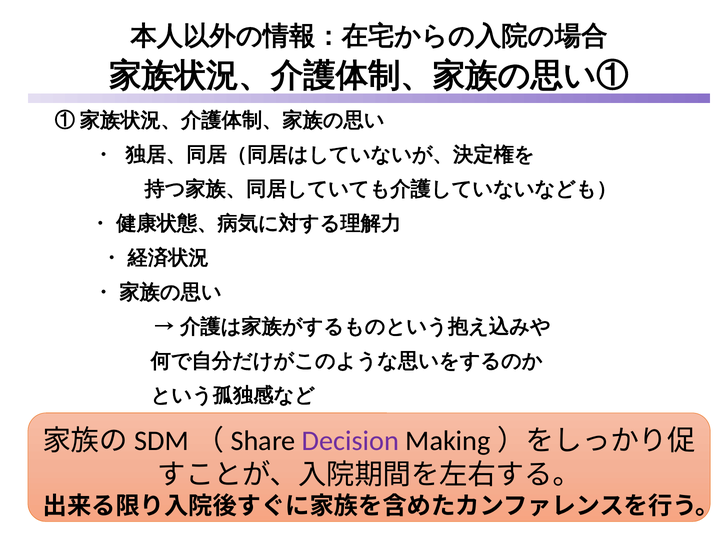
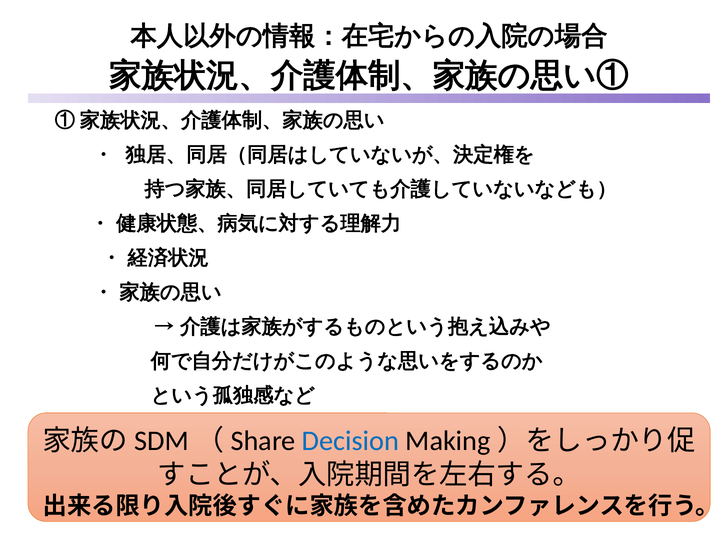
Decision colour: purple -> blue (350, 441)
